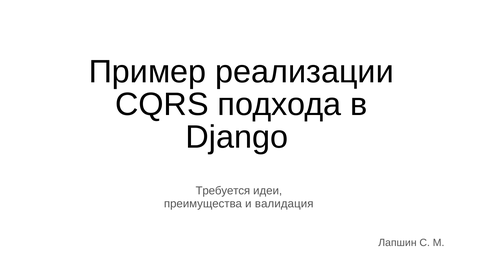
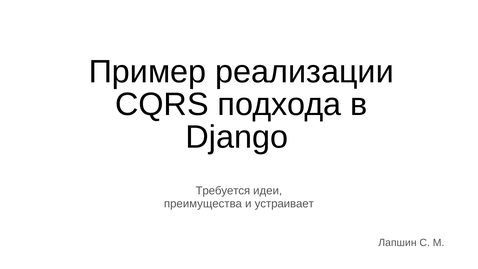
валидация: валидация -> устраивает (284, 204)
